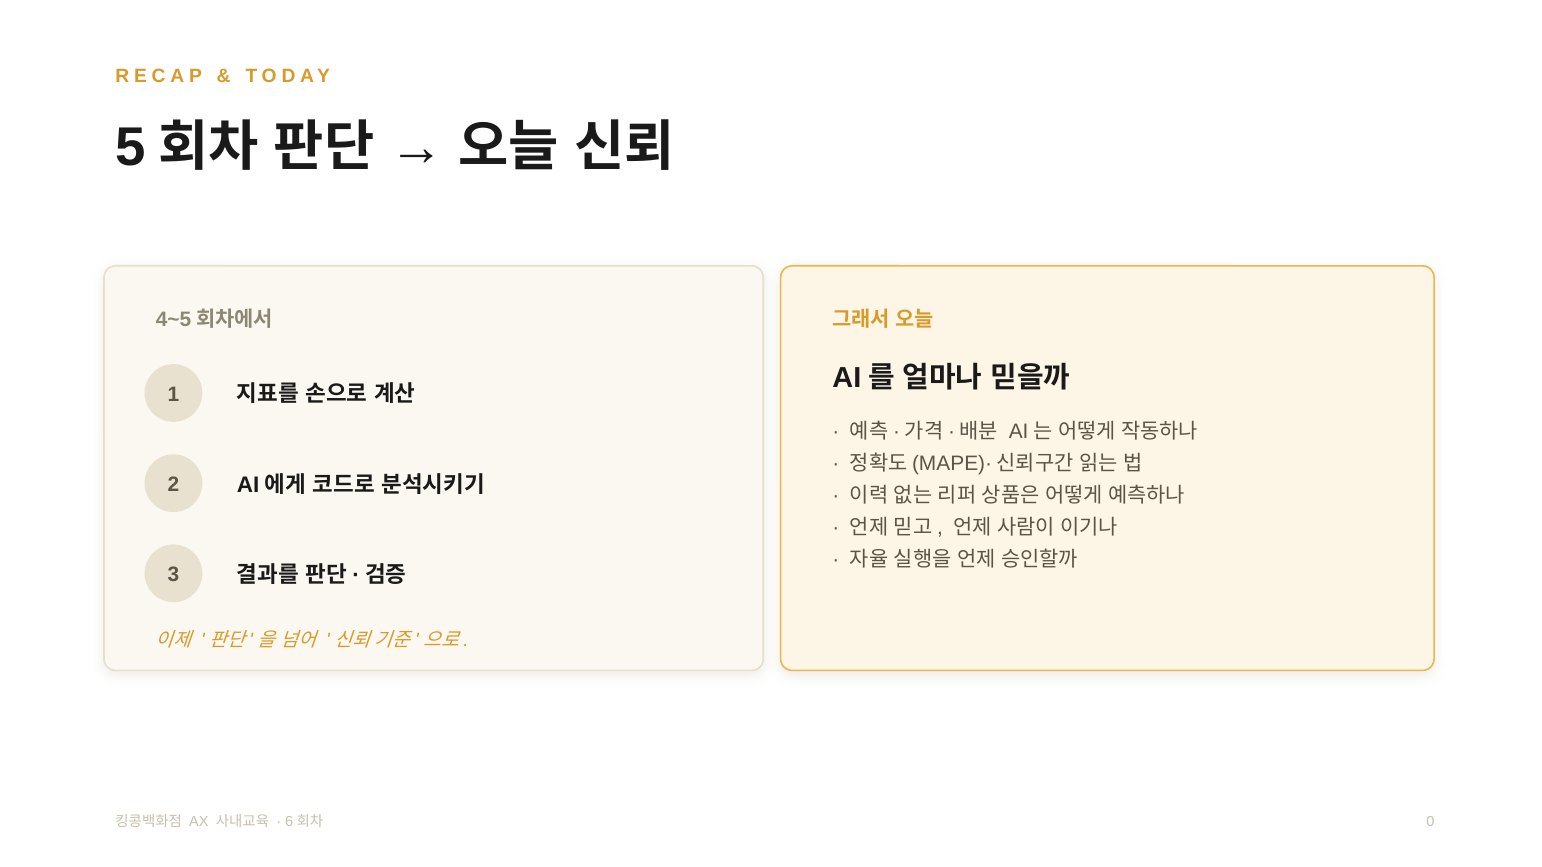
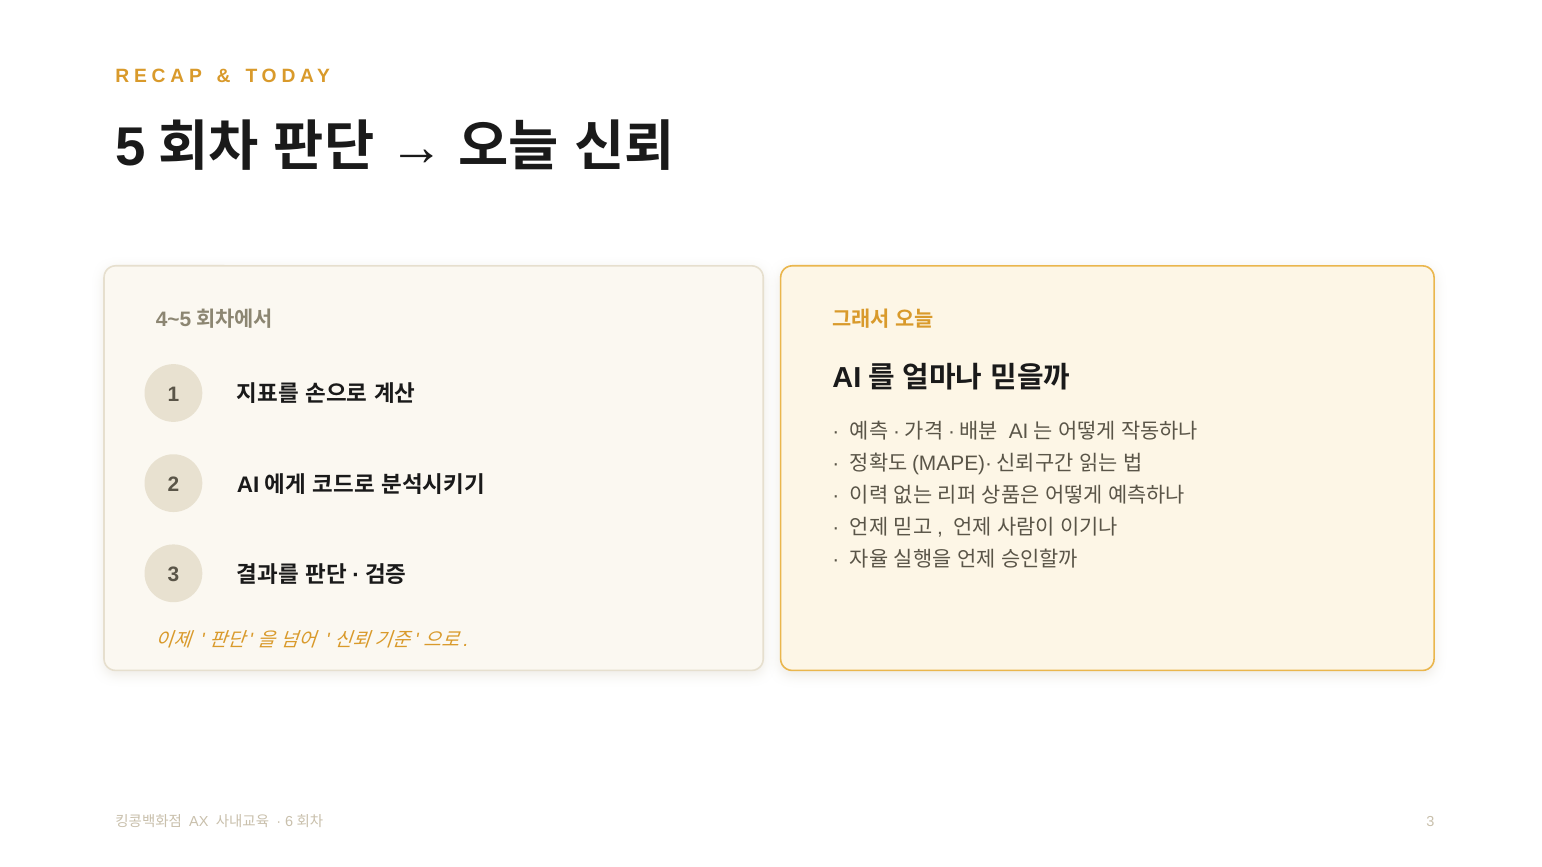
0: 0 -> 3 (1430, 822)
